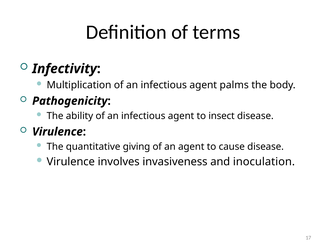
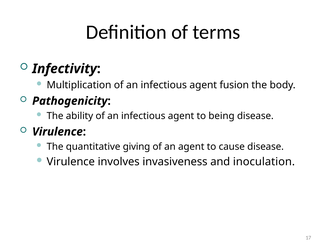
palms: palms -> fusion (234, 85)
insect: insect -> being (221, 116)
